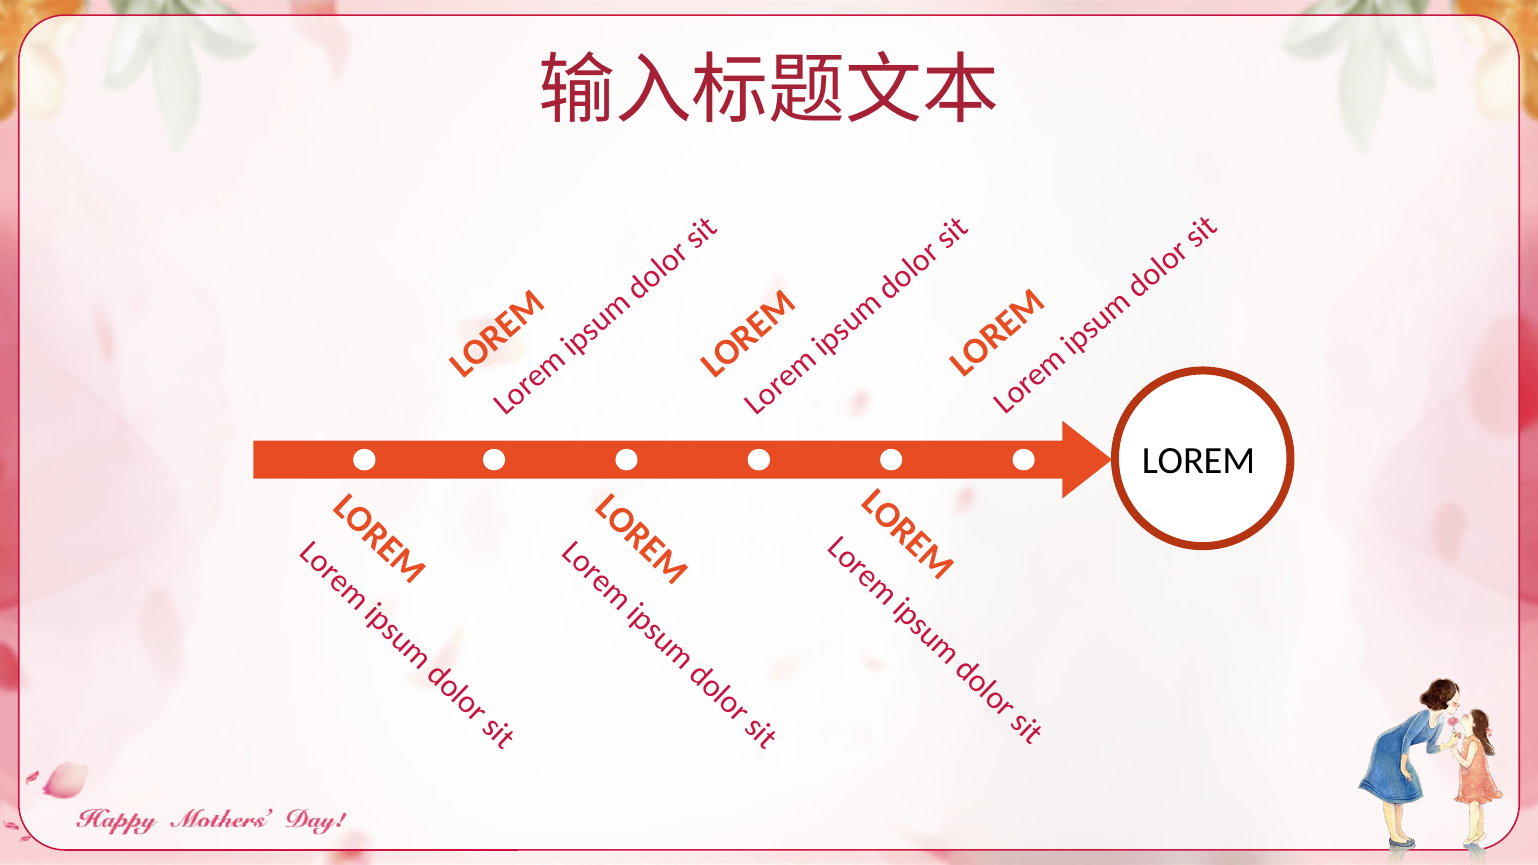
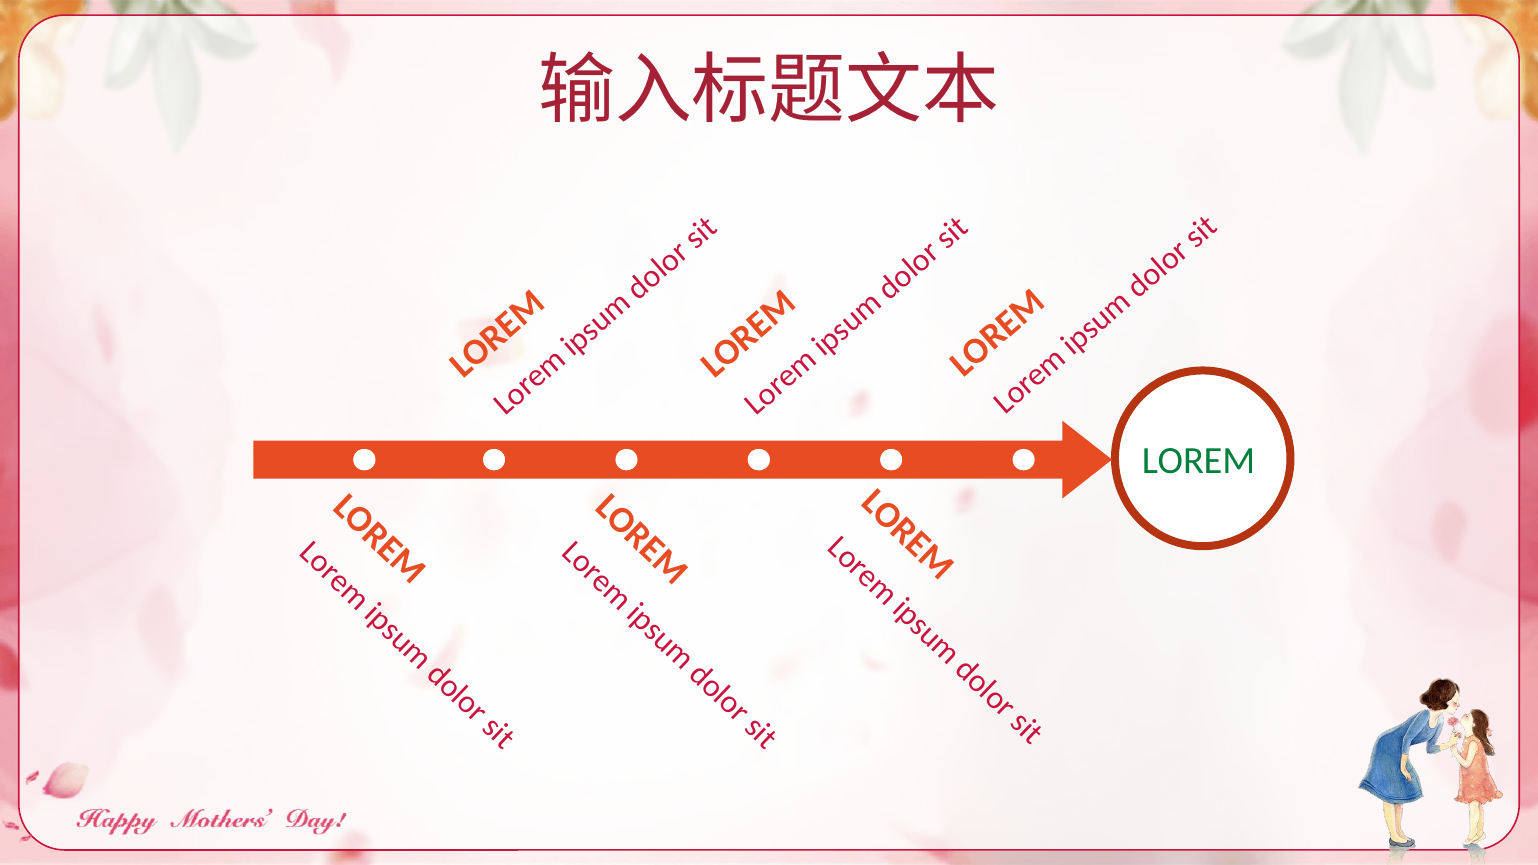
LOREM colour: black -> green (1198, 461)
